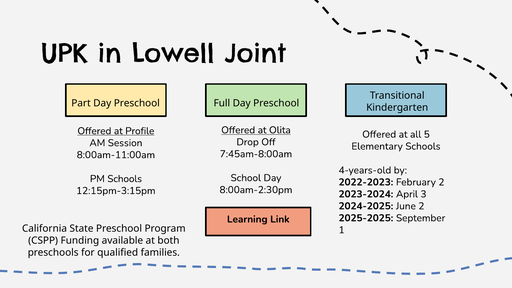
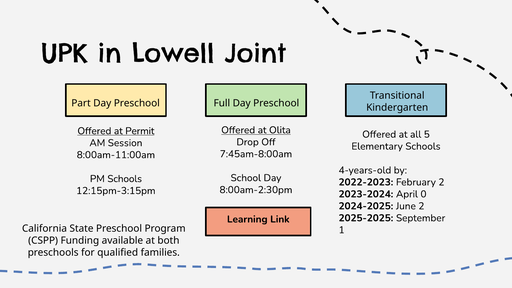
Profile: Profile -> Permit (140, 131)
3: 3 -> 0 (423, 194)
